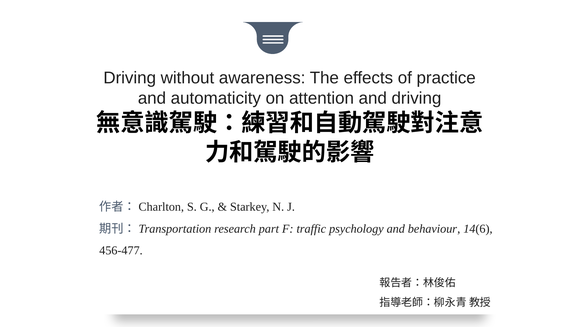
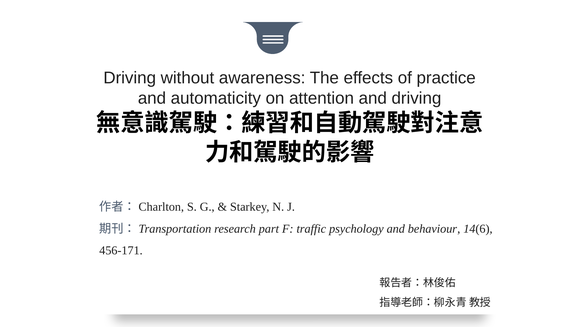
456-477: 456-477 -> 456-171 (121, 250)
